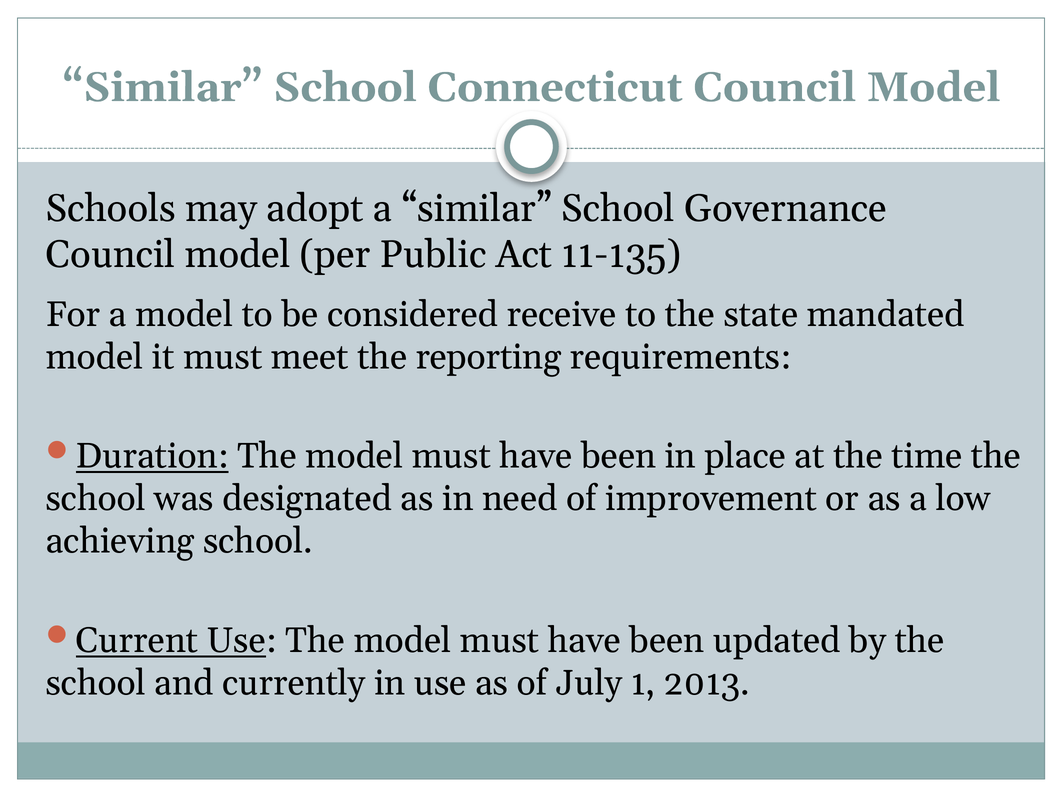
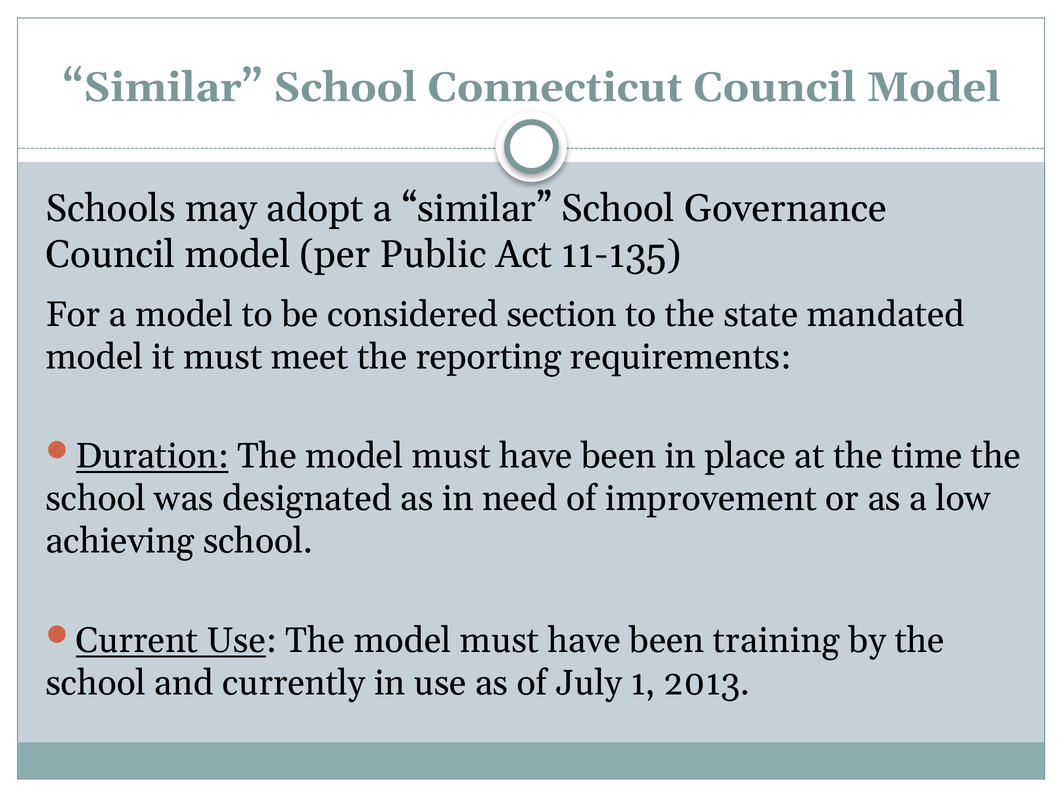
receive: receive -> section (562, 315)
updated: updated -> training (776, 641)
